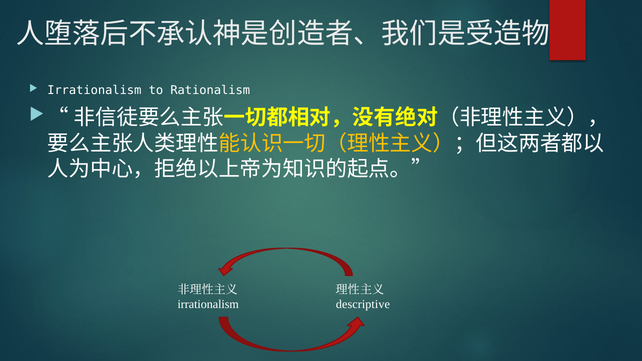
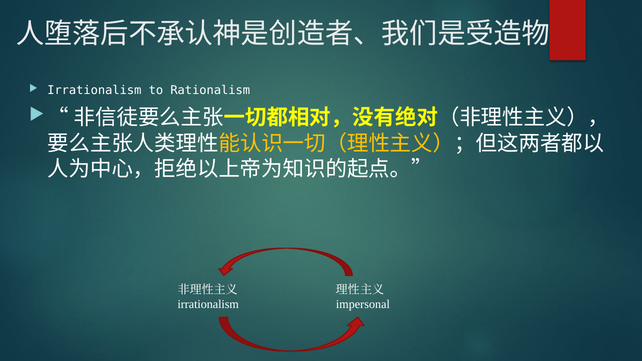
descriptive: descriptive -> impersonal (363, 304)
